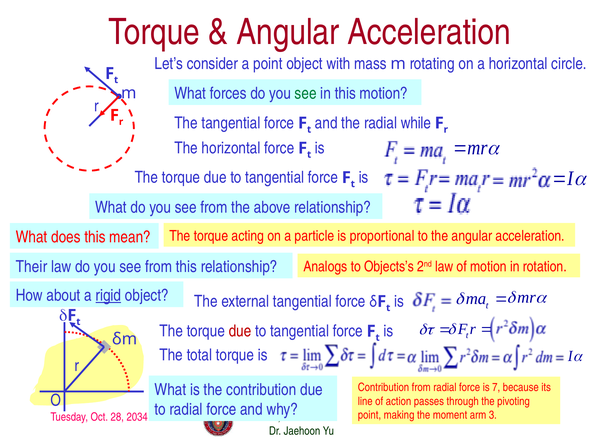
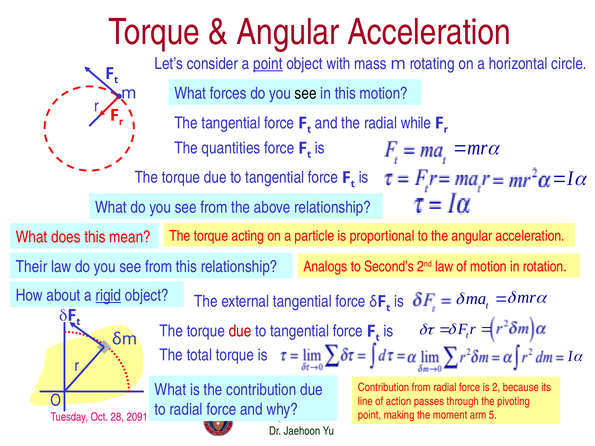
point underline: none -> present (268, 64)
see colour: green -> black (306, 93)
The horizontal: horizontal -> quantities (231, 148)
Objects’s: Objects’s -> Second’s (389, 267)
7: 7 -> 2 (496, 388)
arm 3: 3 -> 5 (493, 415)
2034: 2034 -> 2091 (137, 417)
